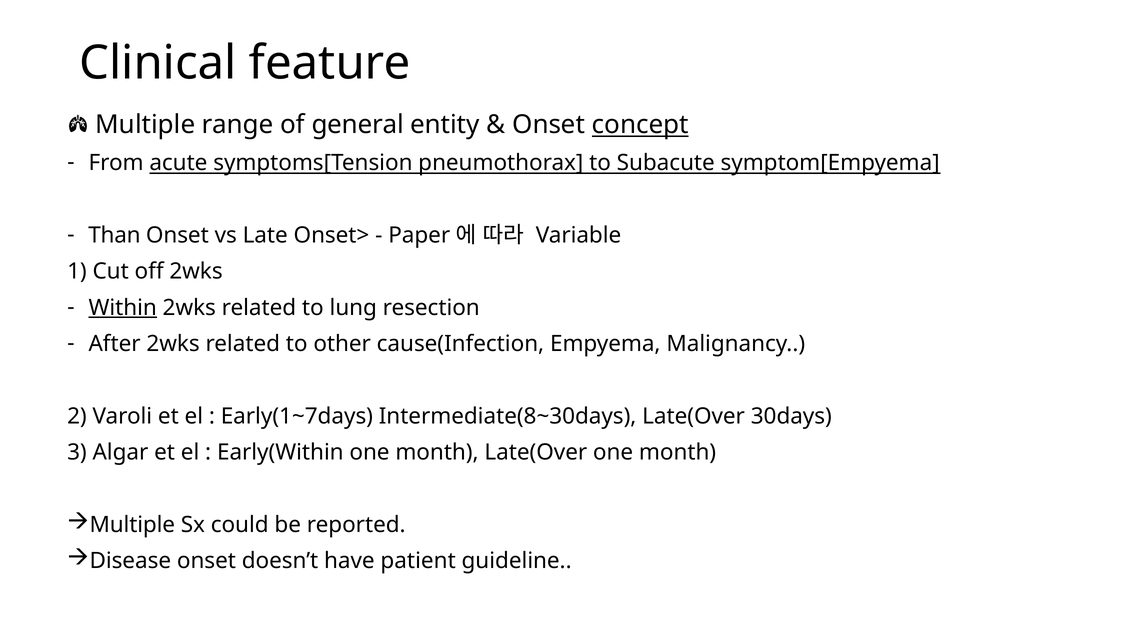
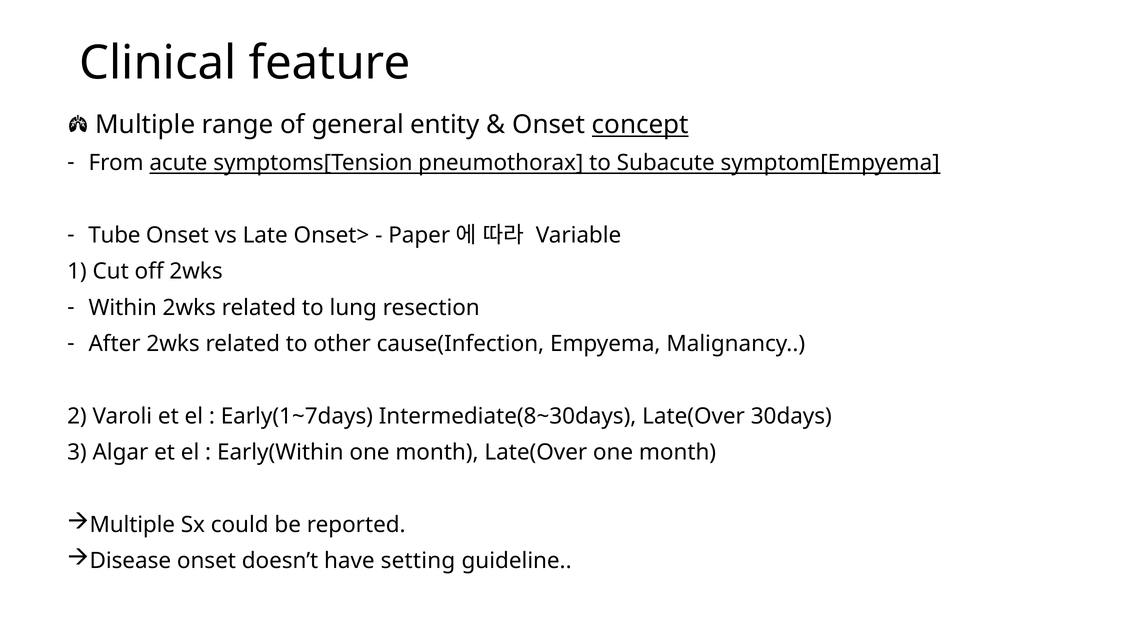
Than: Than -> Tube (114, 235)
Within underline: present -> none (123, 308)
patient: patient -> setting (418, 561)
